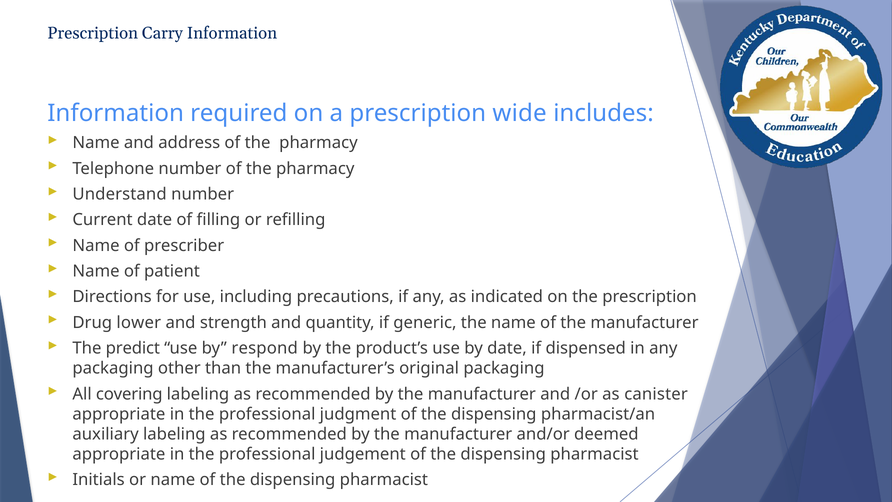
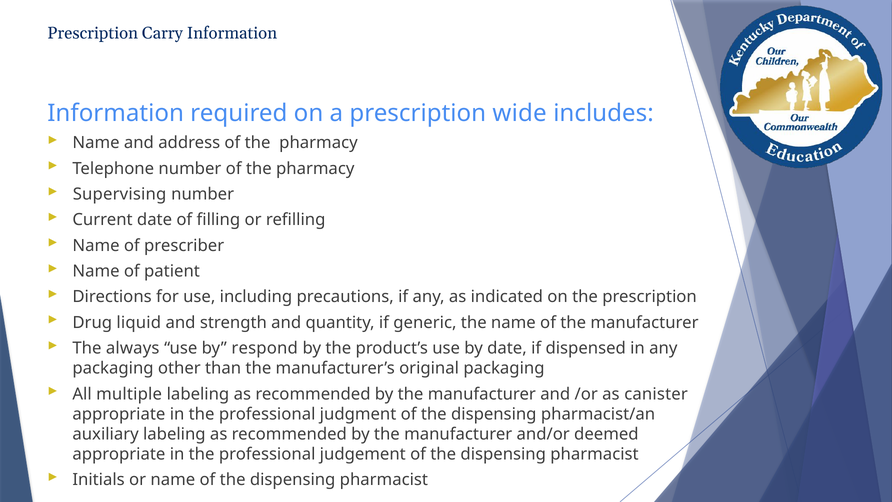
Understand: Understand -> Supervising (120, 194)
lower: lower -> liquid (139, 322)
predict: predict -> always (133, 348)
covering: covering -> multiple (129, 394)
